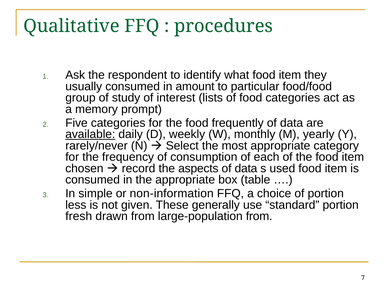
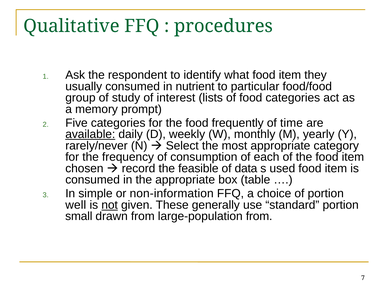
amount: amount -> nutrient (195, 86)
data: data -> time (291, 123)
aspects: aspects -> feasible (198, 168)
less: less -> well (76, 205)
not underline: none -> present (110, 205)
fresh: fresh -> small (79, 216)
